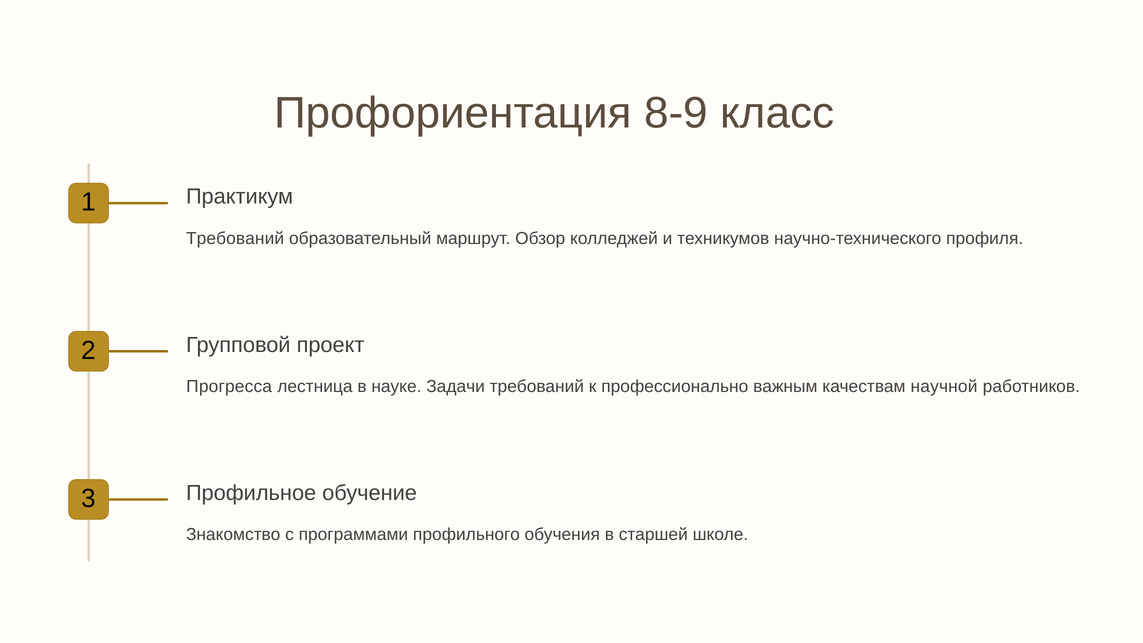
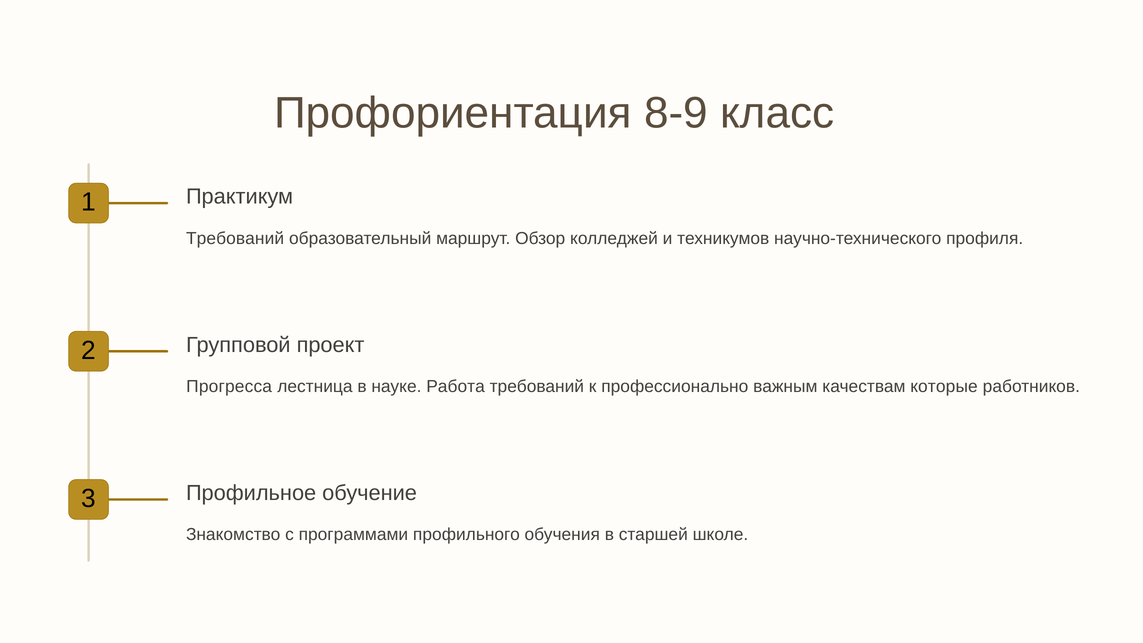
Задачи: Задачи -> Работа (456, 386)
научной: научной -> которые (944, 386)
